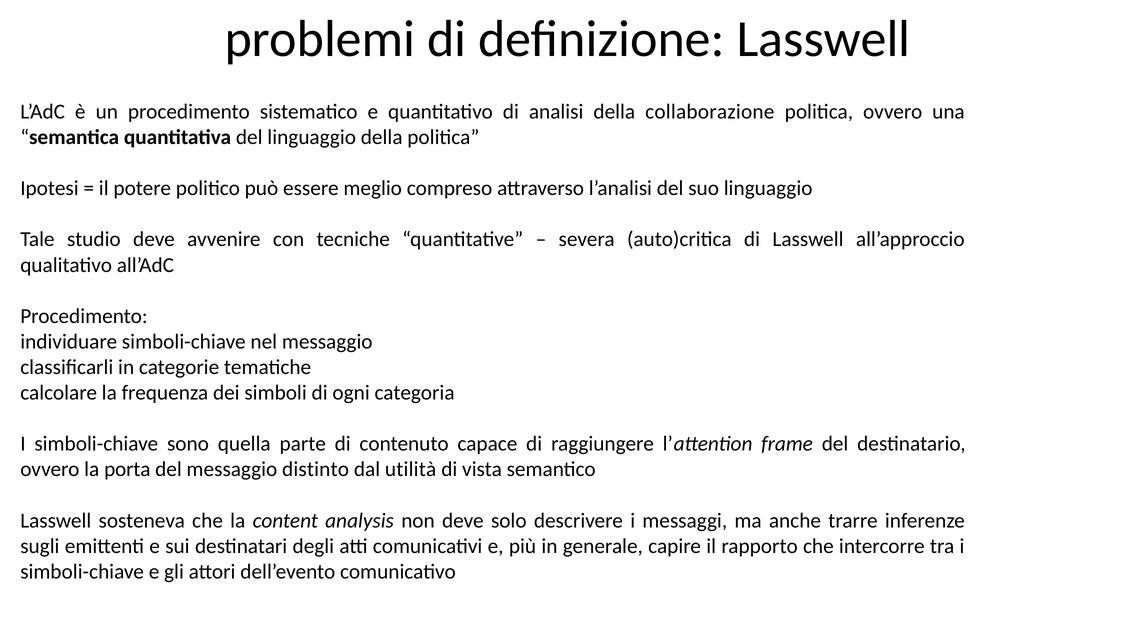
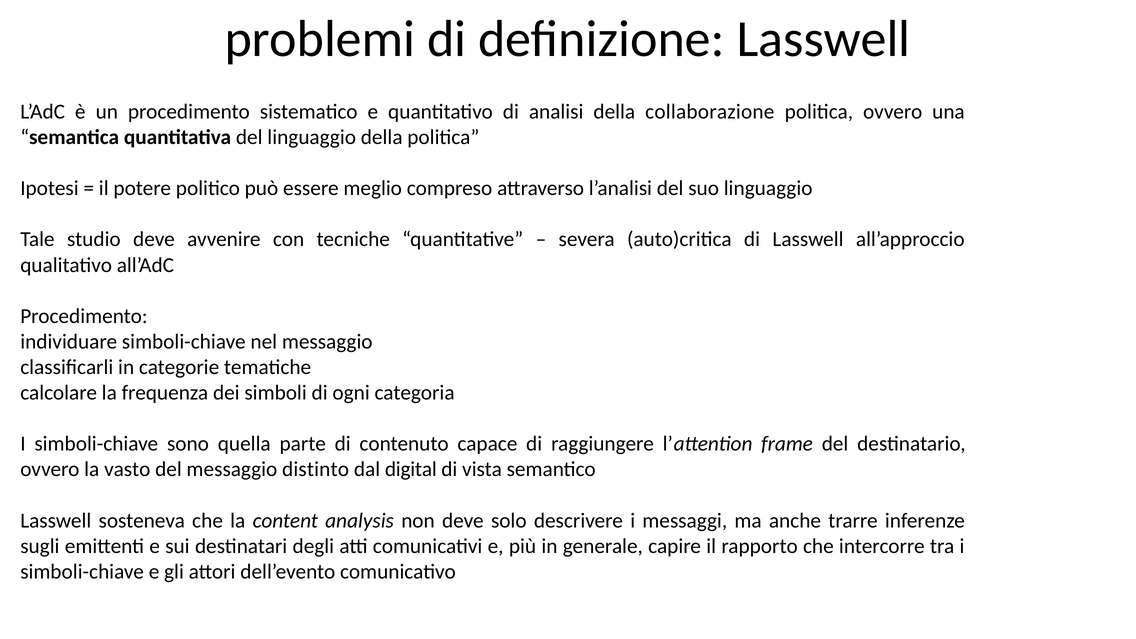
porta: porta -> vasto (127, 469)
utilità: utilità -> digital (411, 469)
